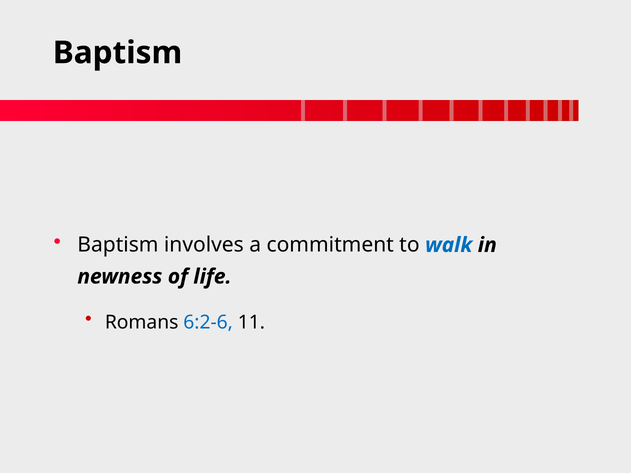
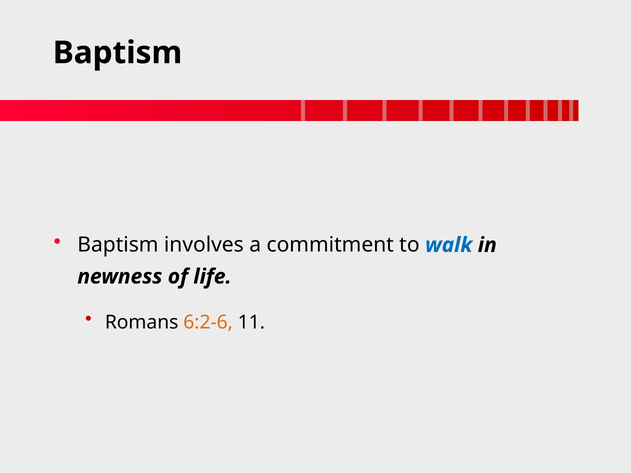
6:2-6 colour: blue -> orange (208, 322)
